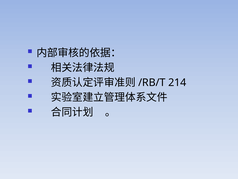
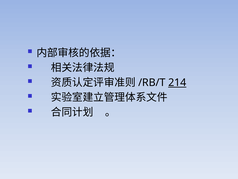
214 underline: none -> present (177, 82)
